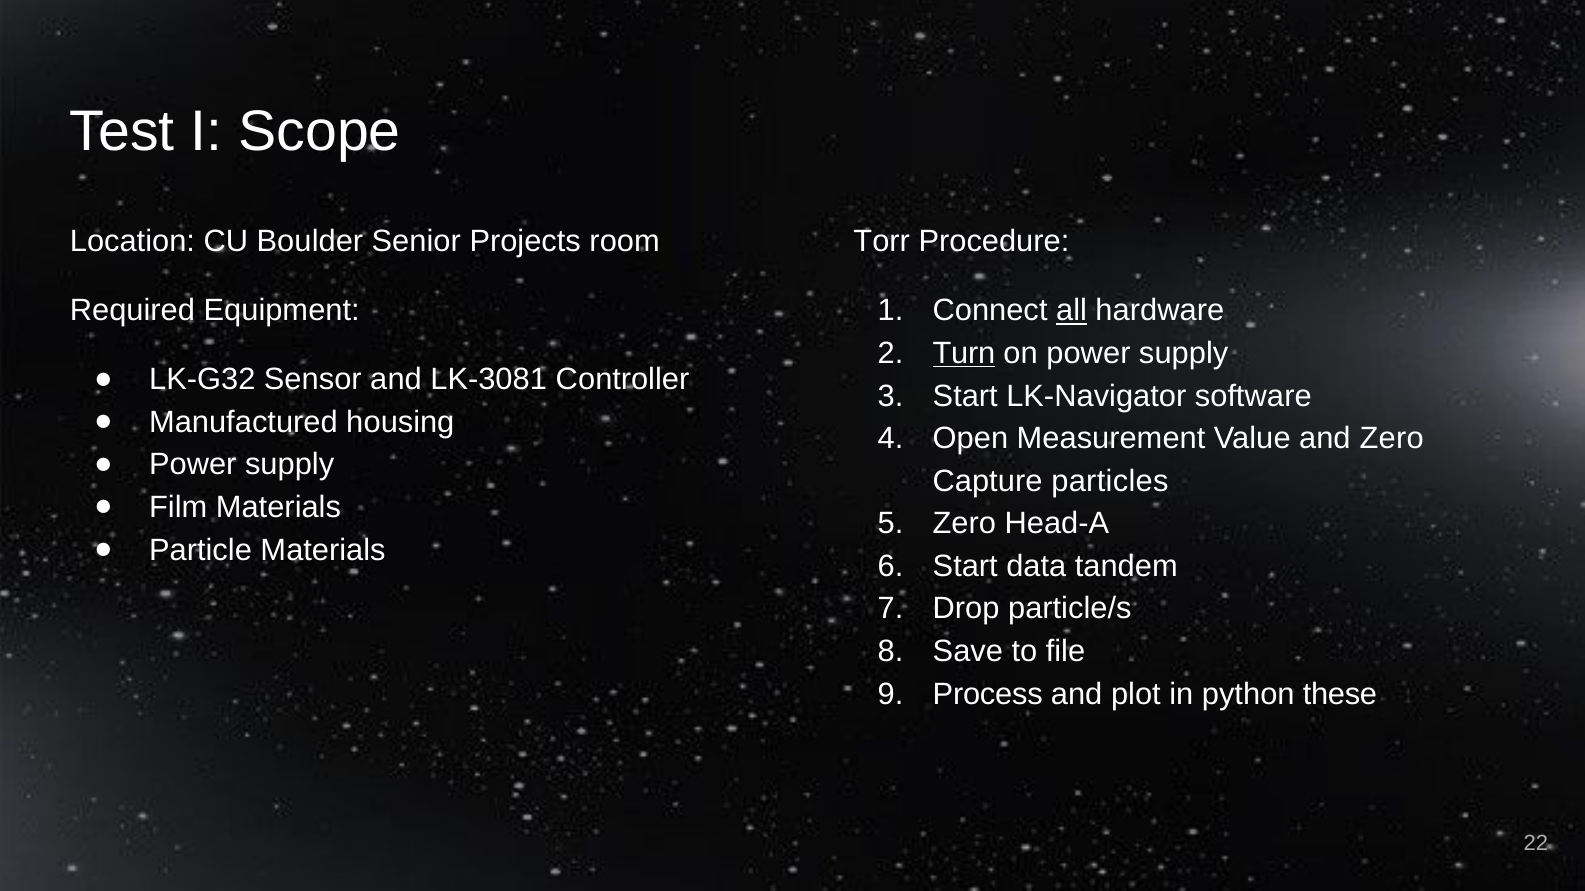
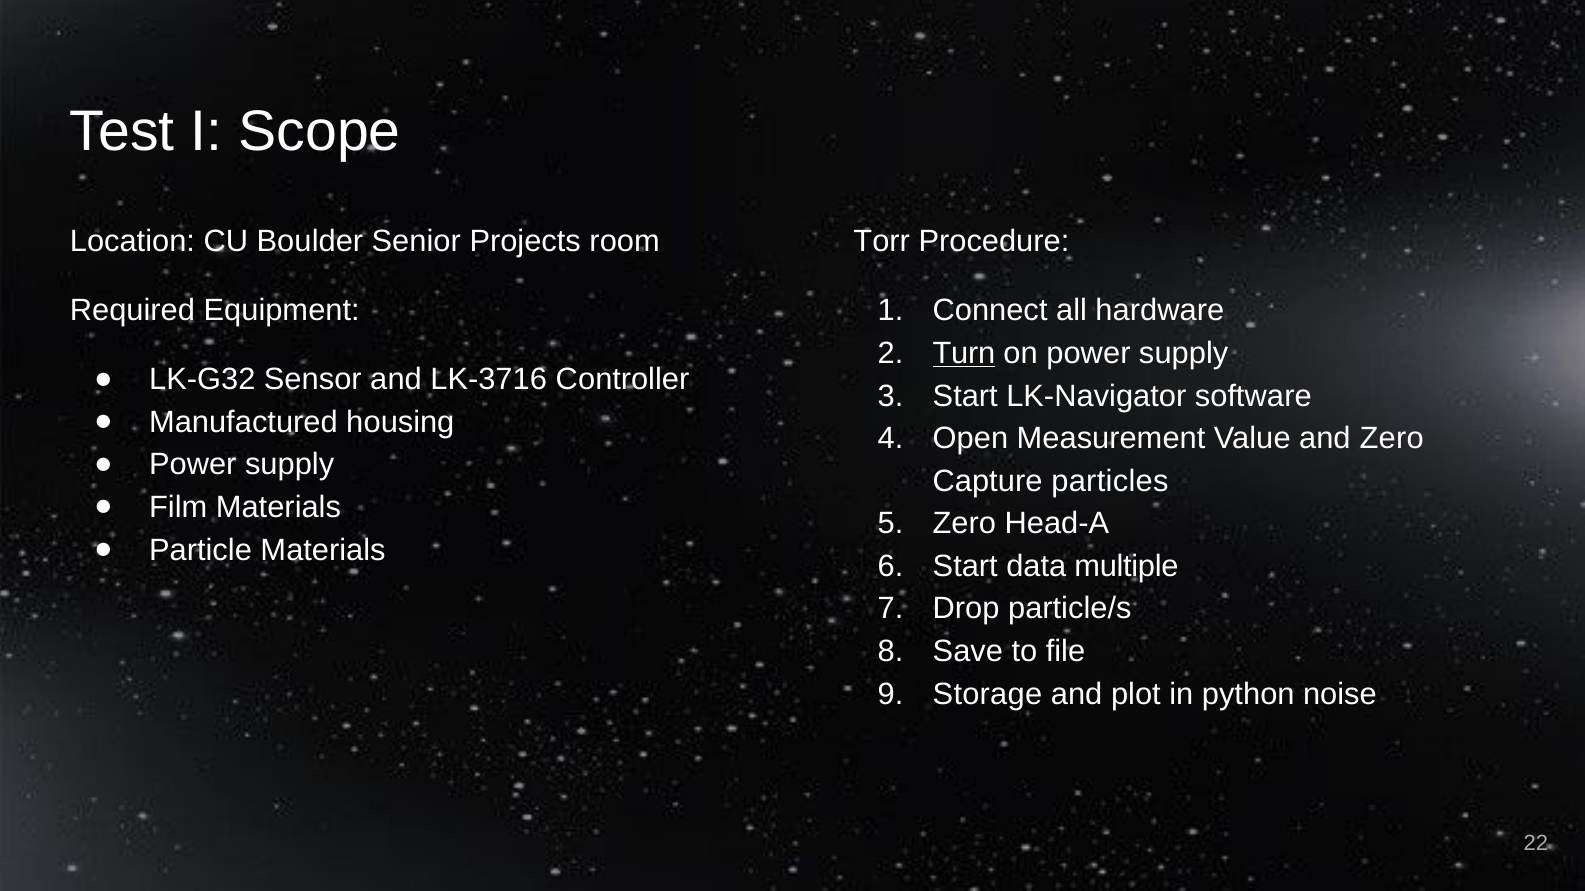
all underline: present -> none (1072, 311)
LK-3081: LK-3081 -> LK-3716 (489, 380)
tandem: tandem -> multiple (1126, 567)
Process: Process -> Storage (987, 694)
these: these -> noise (1340, 694)
